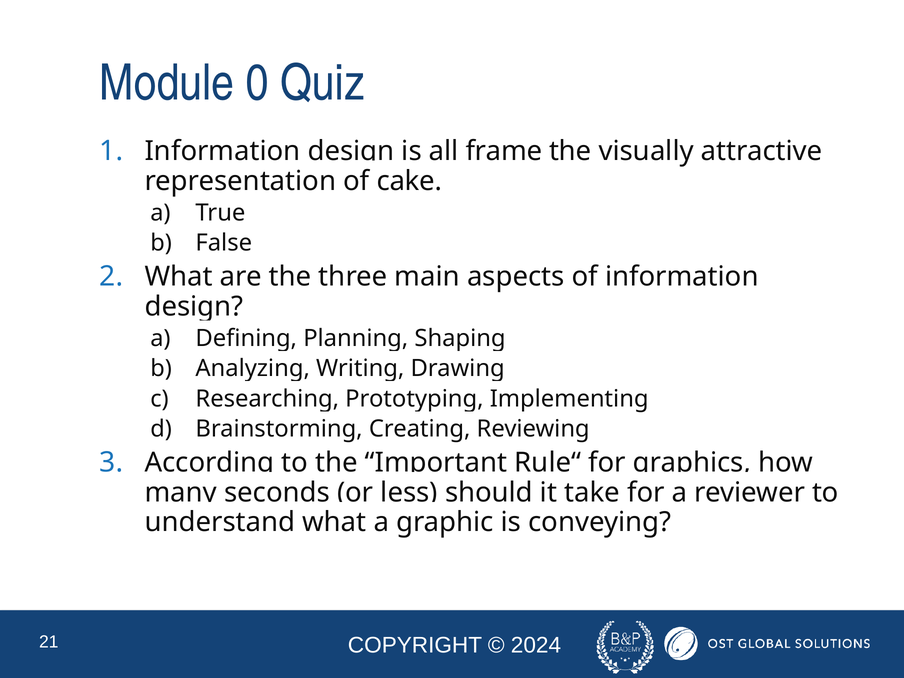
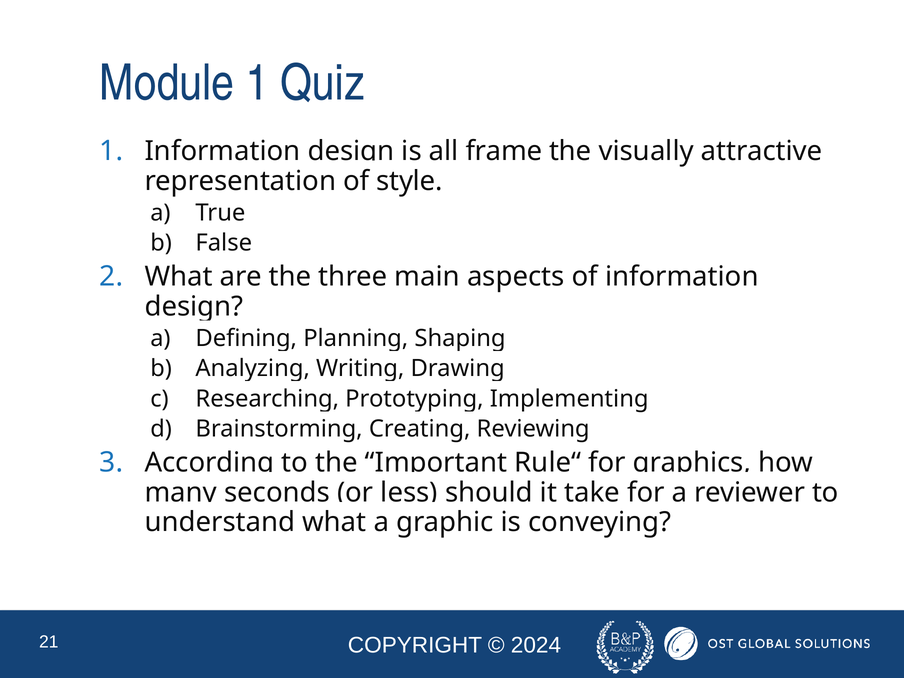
Module 0: 0 -> 1 (257, 83)
cake: cake -> style (409, 181)
